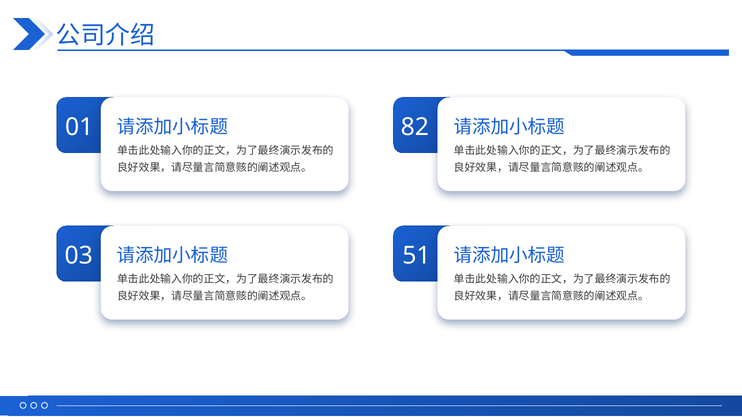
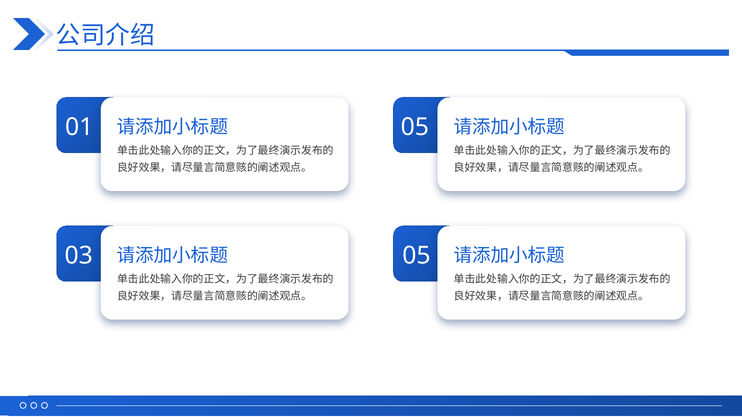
82: 82 -> 05 (415, 127)
51: 51 -> 05 (416, 256)
